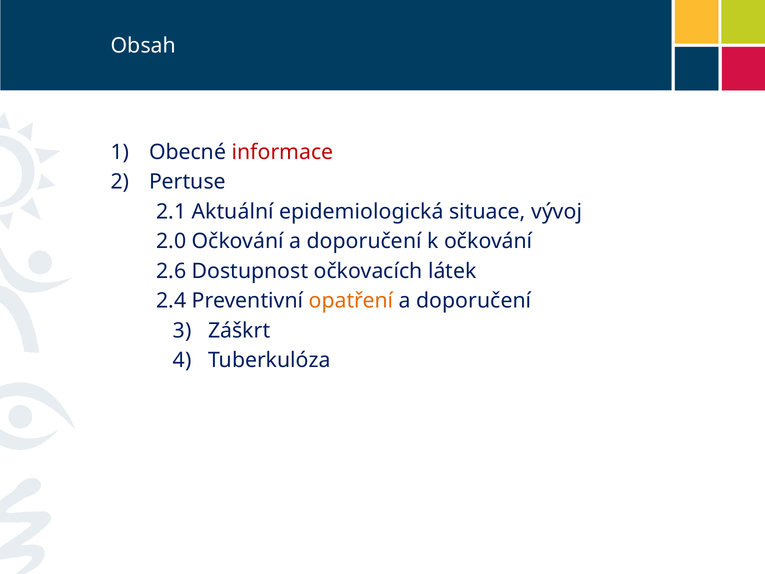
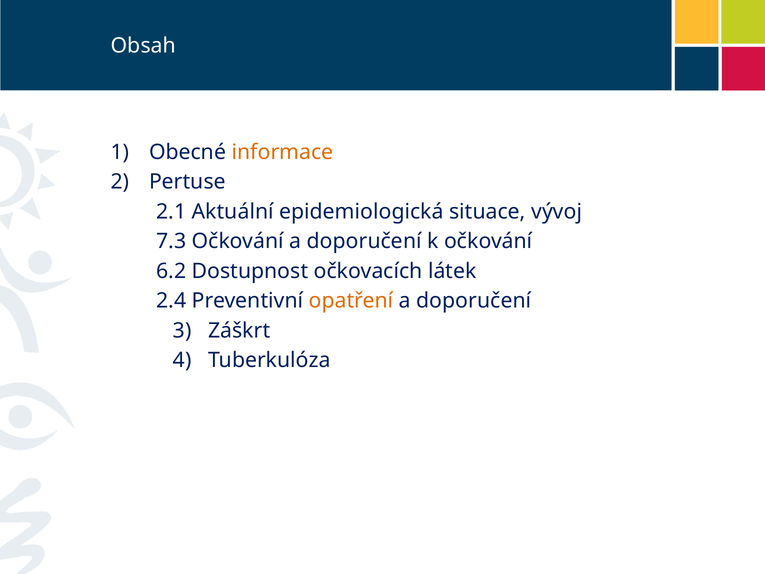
informace colour: red -> orange (283, 152)
2.0: 2.0 -> 7.3 (171, 241)
2.6: 2.6 -> 6.2 (171, 271)
